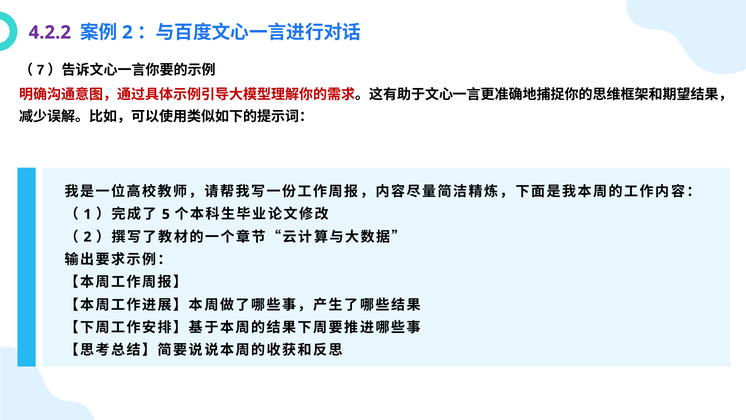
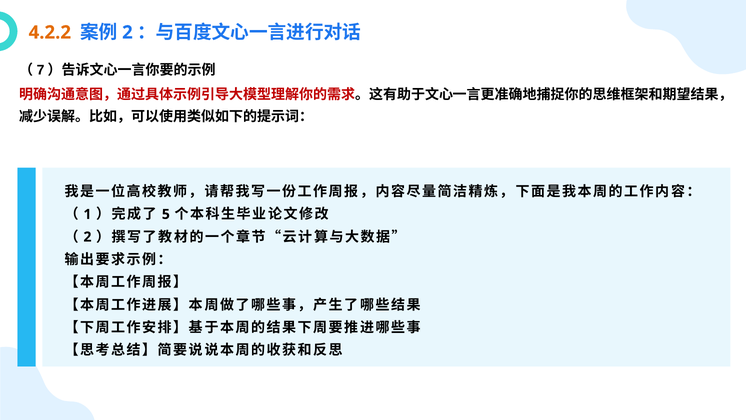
4.2.2 colour: purple -> orange (50, 32)
